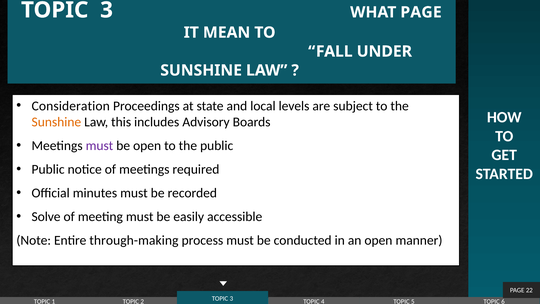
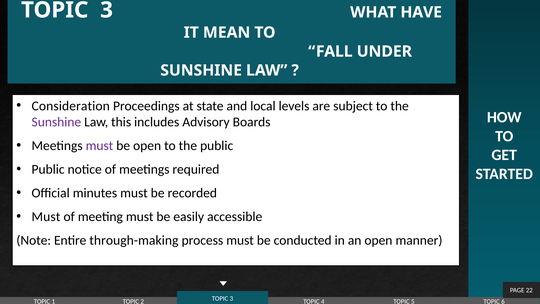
WHAT PAGE: PAGE -> HAVE (421, 12)
Sunshine colour: orange -> purple (56, 122)
Solve: Solve -> Must (46, 217)
